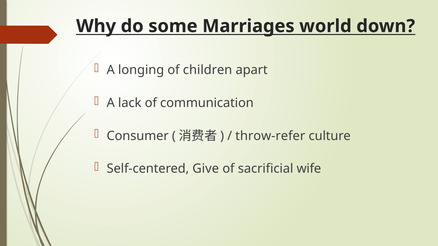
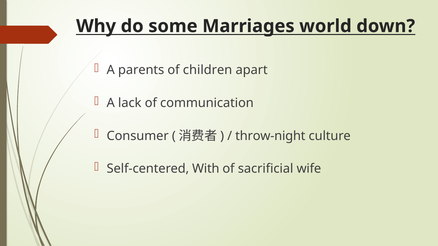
longing: longing -> parents (141, 70)
throw-refer: throw-refer -> throw-night (270, 136)
Give: Give -> With (206, 169)
